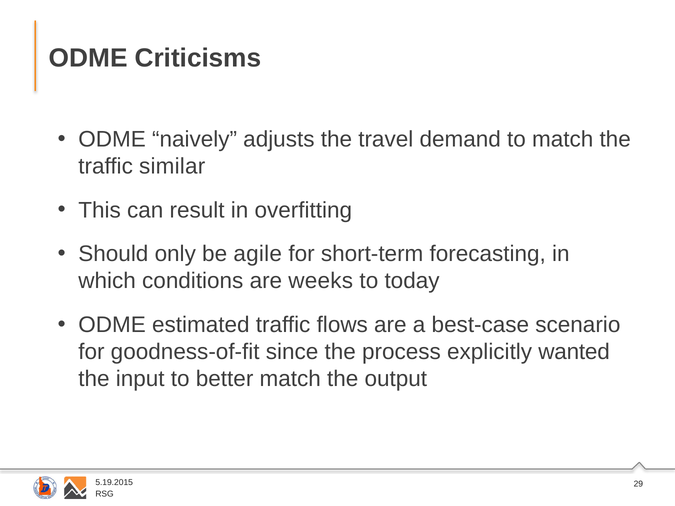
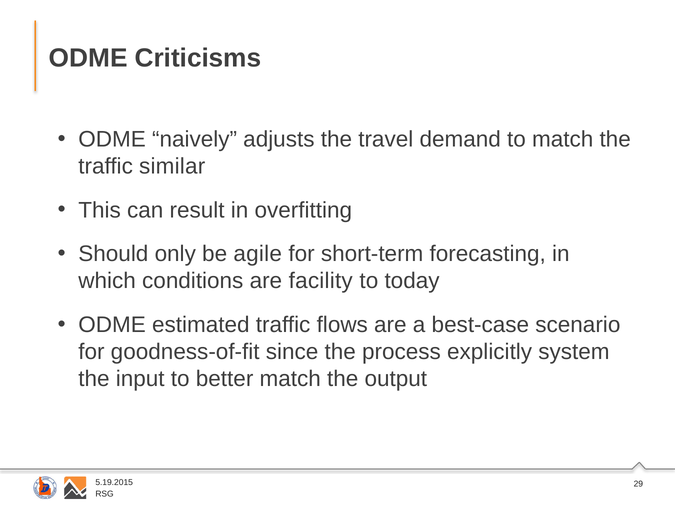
weeks: weeks -> facility (321, 281)
wanted: wanted -> system (574, 352)
